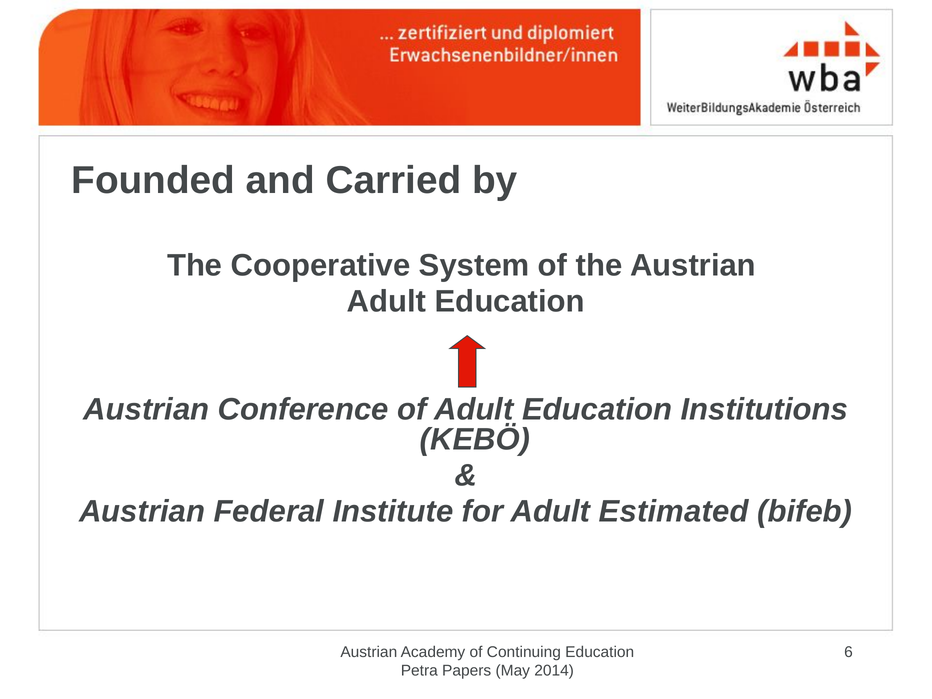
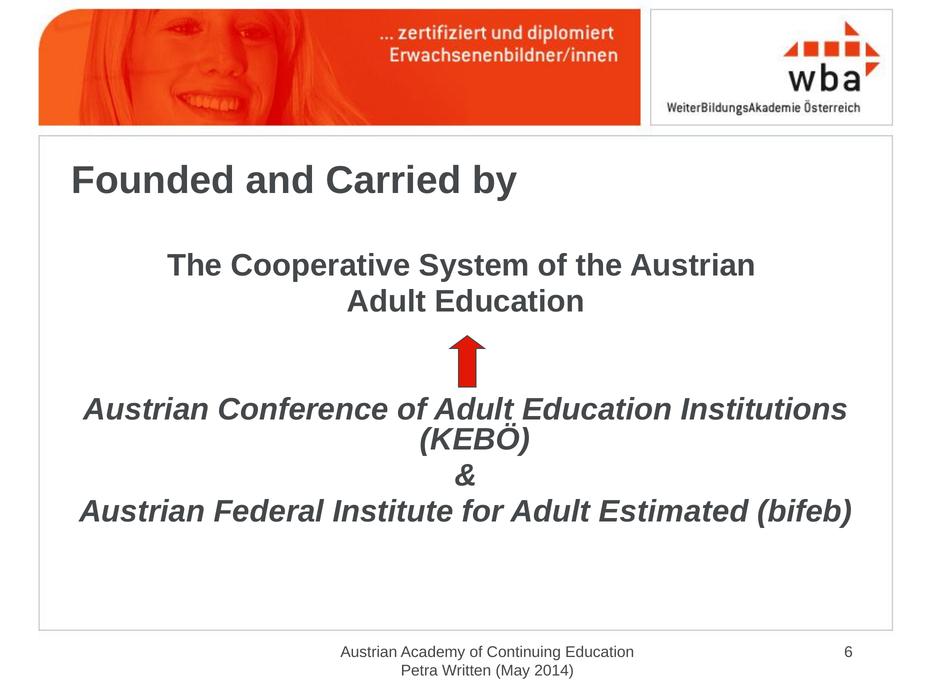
Papers: Papers -> Written (467, 671)
